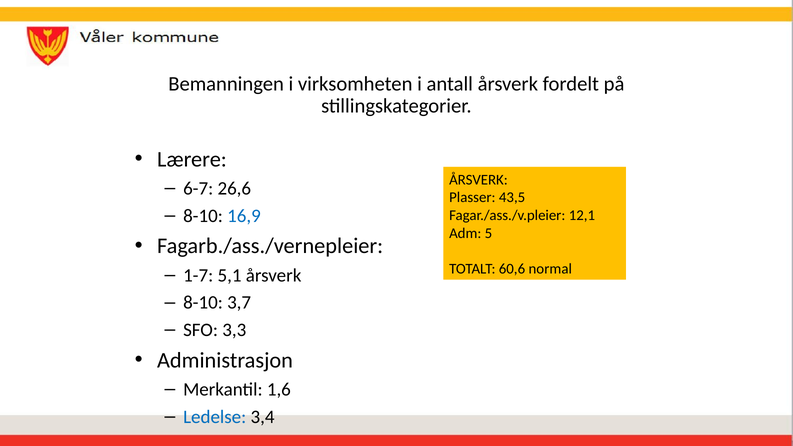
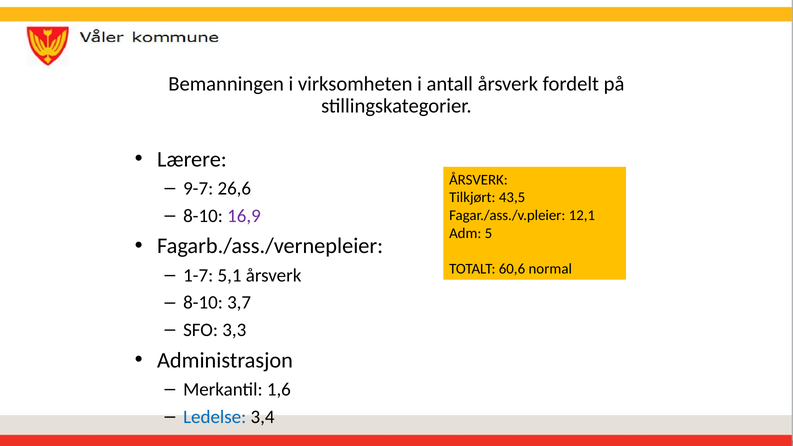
6-7: 6-7 -> 9-7 (198, 188)
Plasser: Plasser -> Tilkjørt (472, 198)
16,9 colour: blue -> purple (244, 216)
